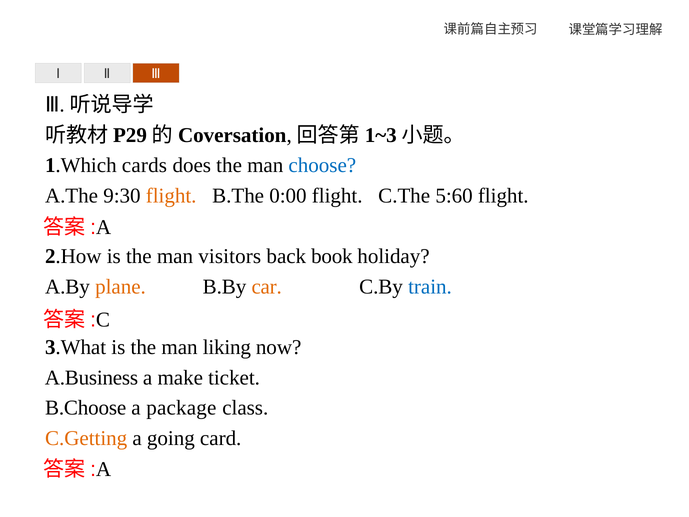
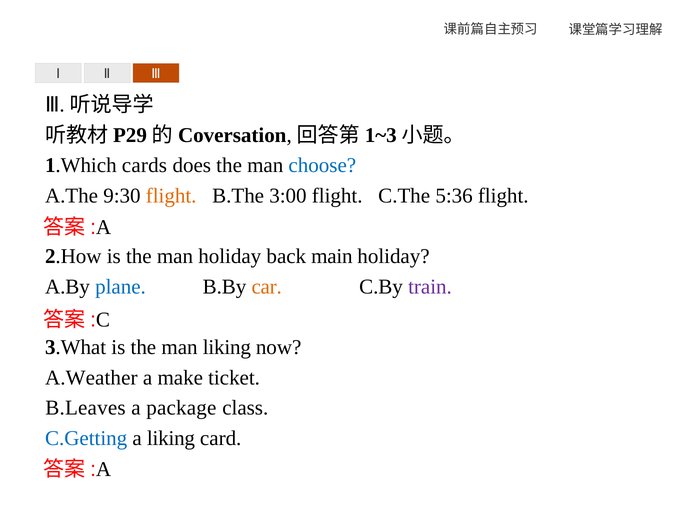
0:00: 0:00 -> 3:00 (288, 196)
5:60: 5:60 -> 5:36 (454, 196)
man visitors: visitors -> holiday (230, 256)
book: book -> main (332, 256)
plane colour: orange -> blue (120, 287)
train colour: blue -> purple (430, 287)
A.Business: A.Business -> A.Weather (91, 377)
B.Choose: B.Choose -> B.Leaves (85, 408)
C.Getting colour: orange -> blue (86, 438)
a going: going -> liking (171, 438)
